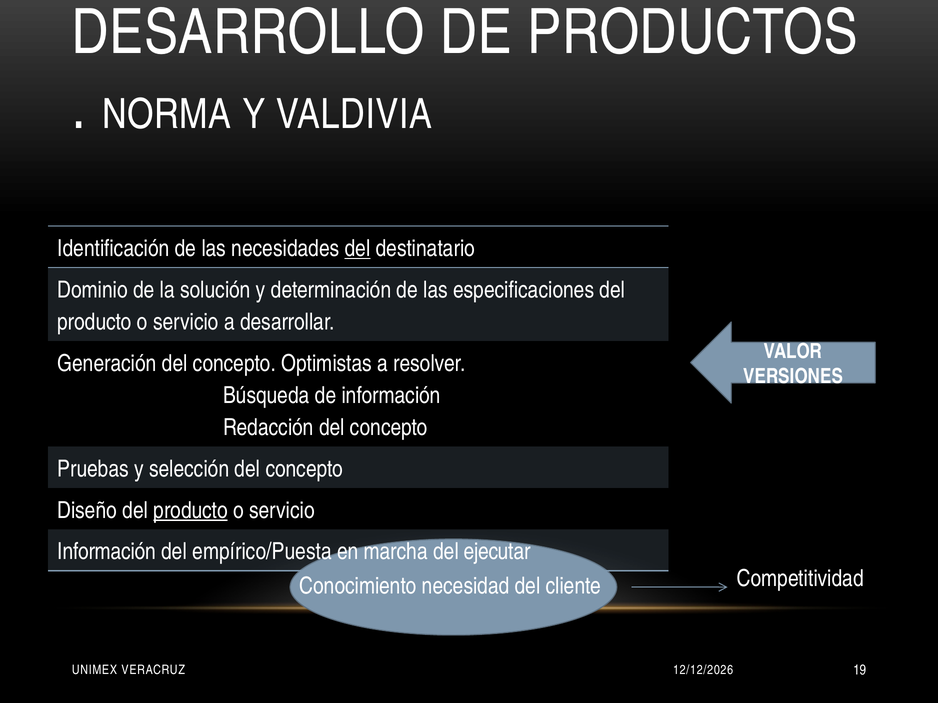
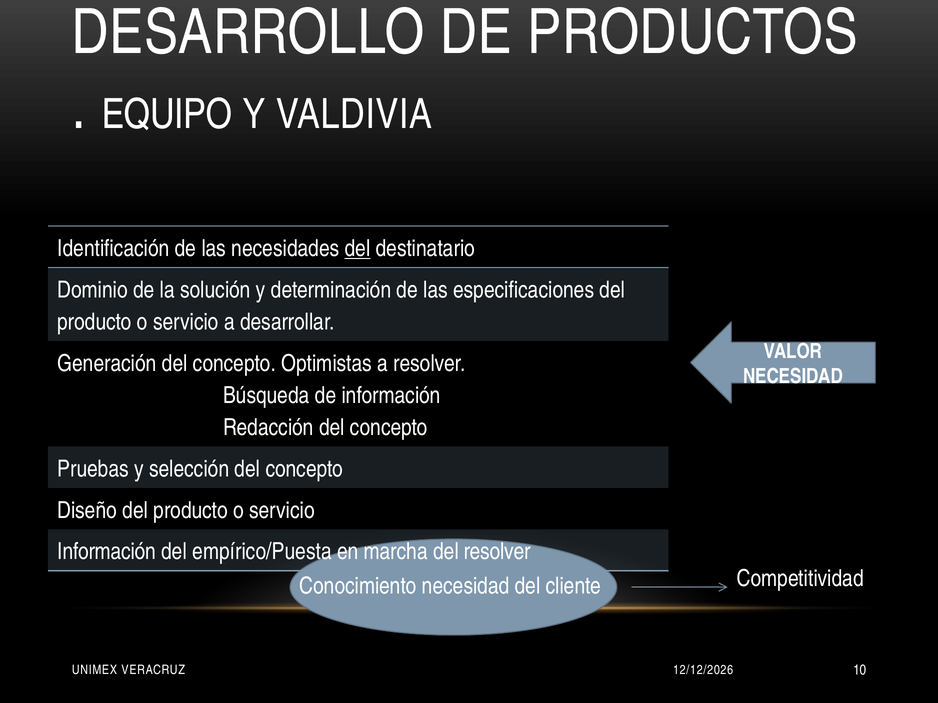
NORMA: NORMA -> EQUIPO (167, 114)
VERSIONES: VERSIONES -> NECESIDAD (793, 377)
producto underline: present -> none (191, 511)
del ejecutar: ejecutar -> resolver (497, 552)
19: 19 -> 10 (860, 671)
